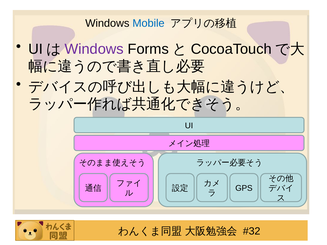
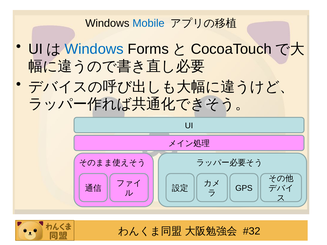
Windows colour: purple -> blue (94, 49)
